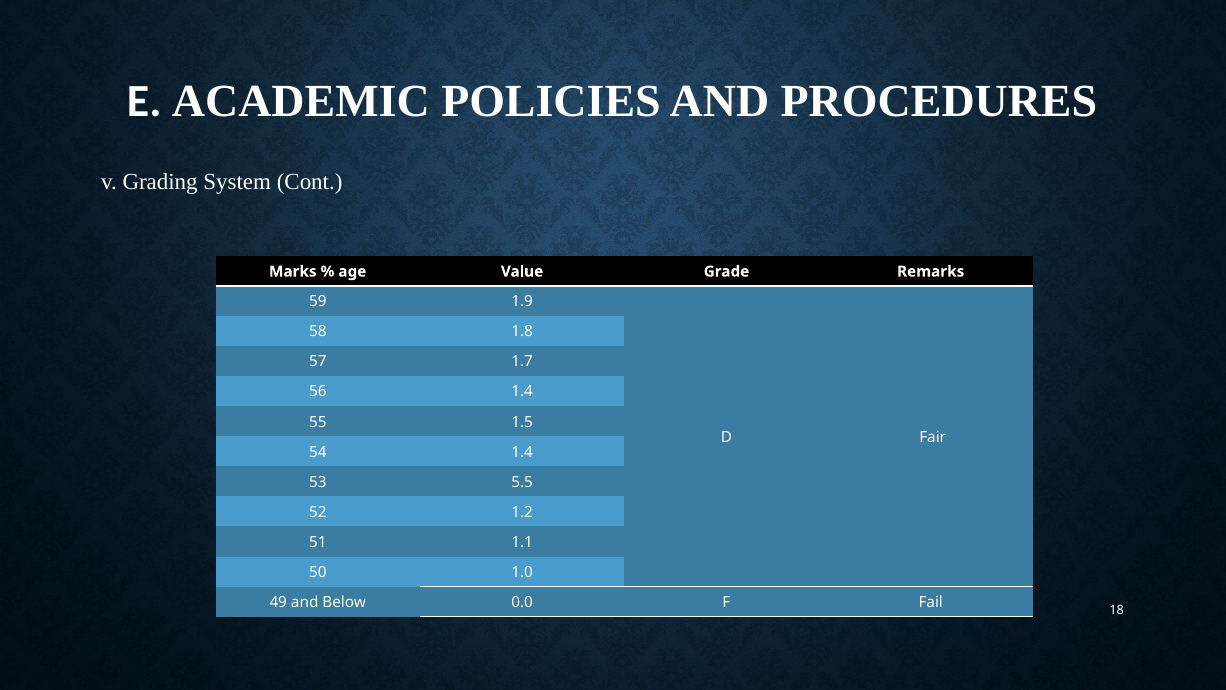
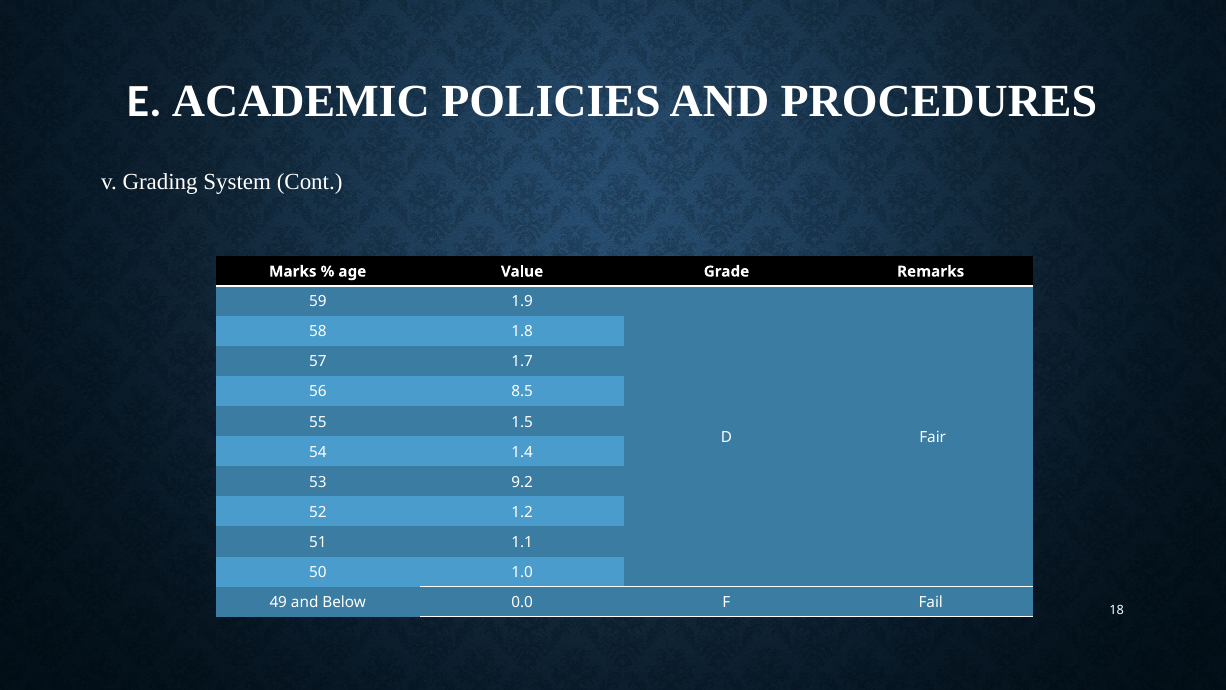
56 1.4: 1.4 -> 8.5 (522, 392)
5.5: 5.5 -> 9.2 (522, 482)
